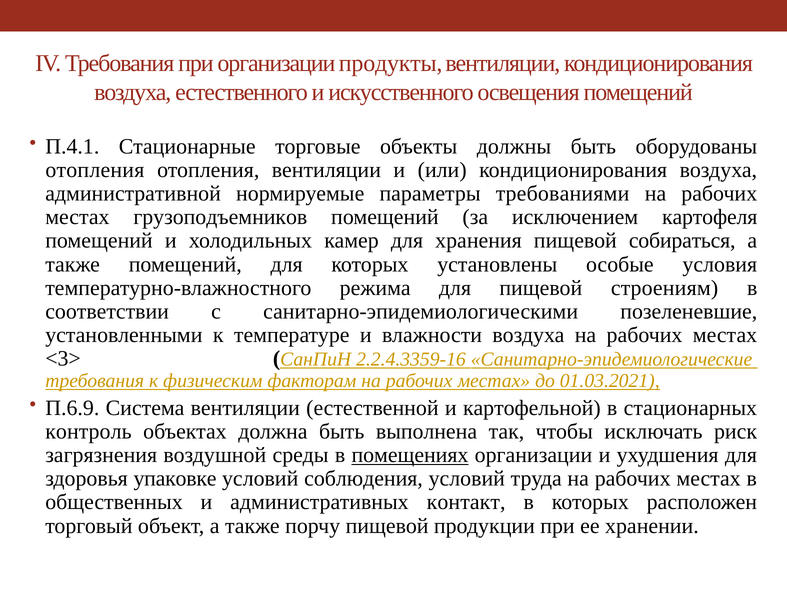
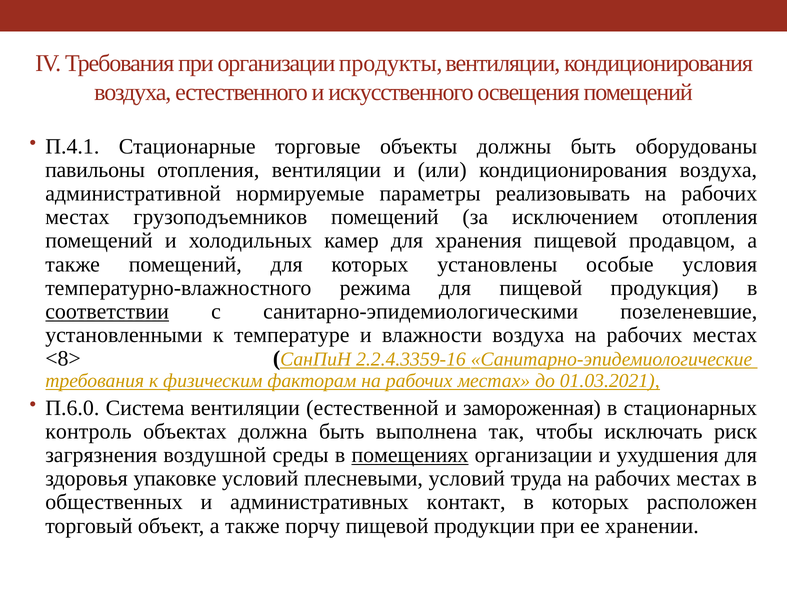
отопления: отопления -> павильоны (95, 170)
требованиями: требованиями -> реализовывать (563, 194)
исключением картофеля: картофеля -> отопления (710, 217)
собираться: собираться -> продавцом (682, 241)
строениям: строениям -> продукция (665, 288)
соответствии underline: none -> present (107, 312)
<3>: <3> -> <8> (63, 359)
П.6.9: П.6.9 -> П.6.0 (72, 408)
картофельной: картофельной -> замороженная (532, 408)
соблюдения: соблюдения -> плесневыми (364, 479)
